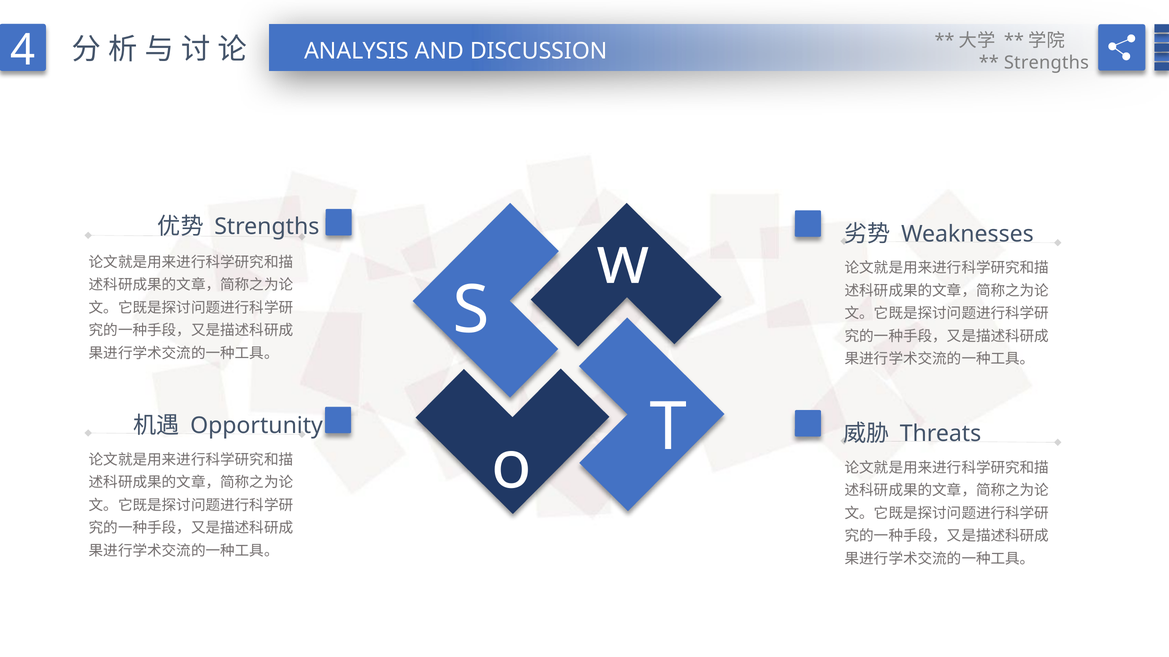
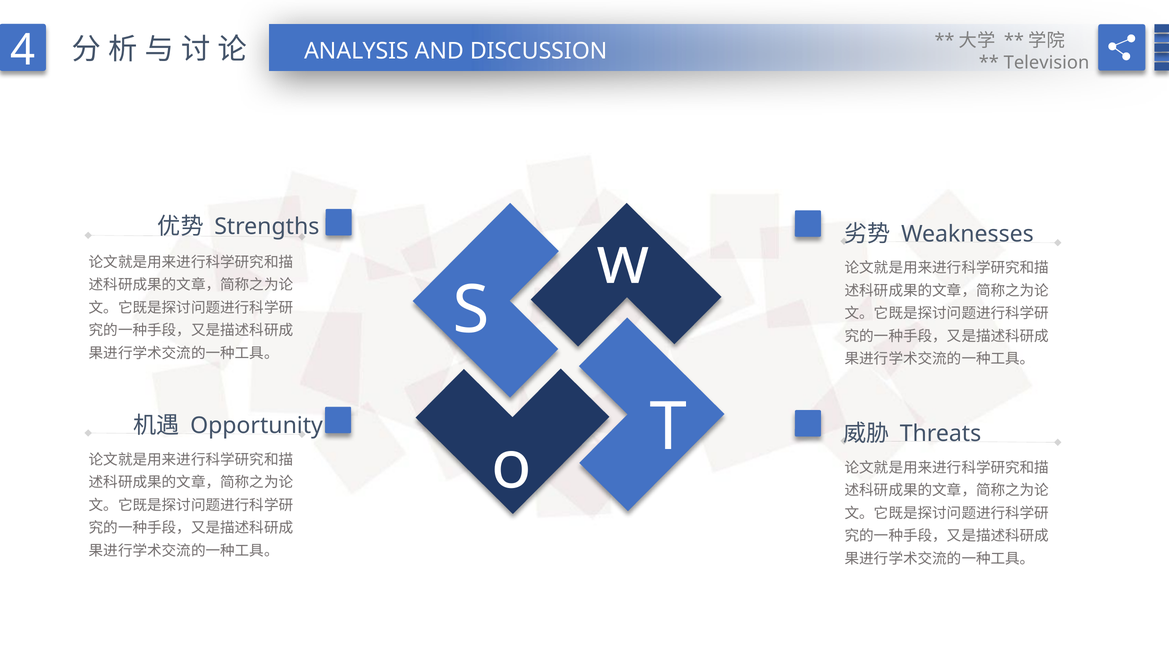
Strengths: Strengths -> Television (1047, 63)
